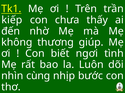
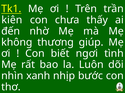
kiếp: kiếp -> kiên (12, 20)
cùng: cùng -> xanh (38, 76)
